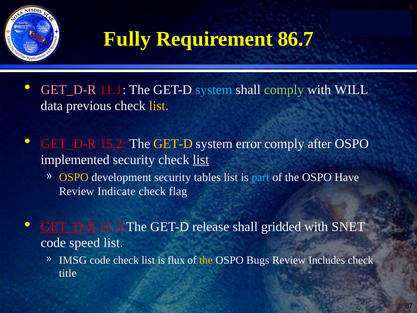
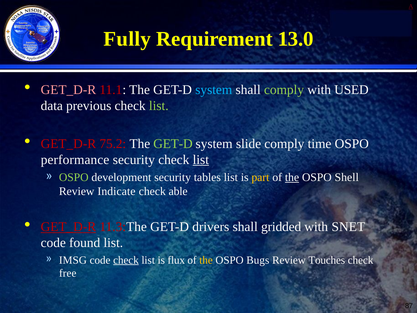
86.7: 86.7 -> 13.0 (296, 39)
WILL: WILL -> USED (351, 90)
list colour: yellow -> light green (159, 106)
15.2: 15.2 -> 75.2 (113, 144)
GET-D colour: yellow -> light green (173, 144)
error: error -> slide (249, 144)
after: after -> time (320, 144)
implemented: implemented -> performance (75, 159)
OSPO colour: yellow -> light green (74, 177)
part colour: light blue -> yellow (260, 177)
the underline: none -> present (292, 177)
Have: Have -> Shell (347, 177)
flag: flag -> able (178, 191)
release: release -> drivers (211, 227)
speed: speed -> found (85, 243)
check underline: none -> present (126, 260)
Includes: Includes -> Touches (327, 260)
title: title -> free (68, 273)
